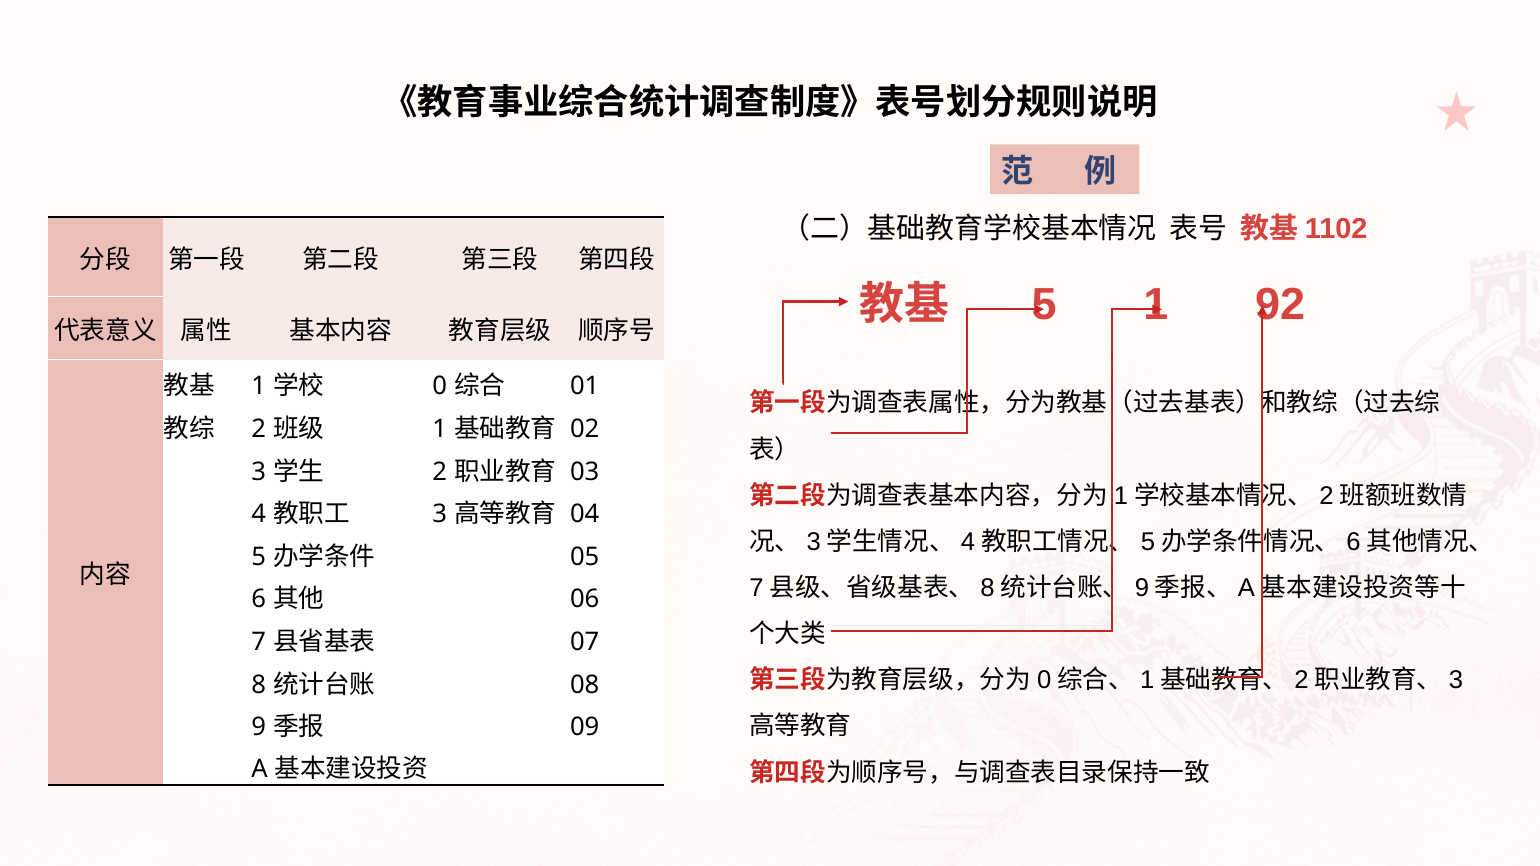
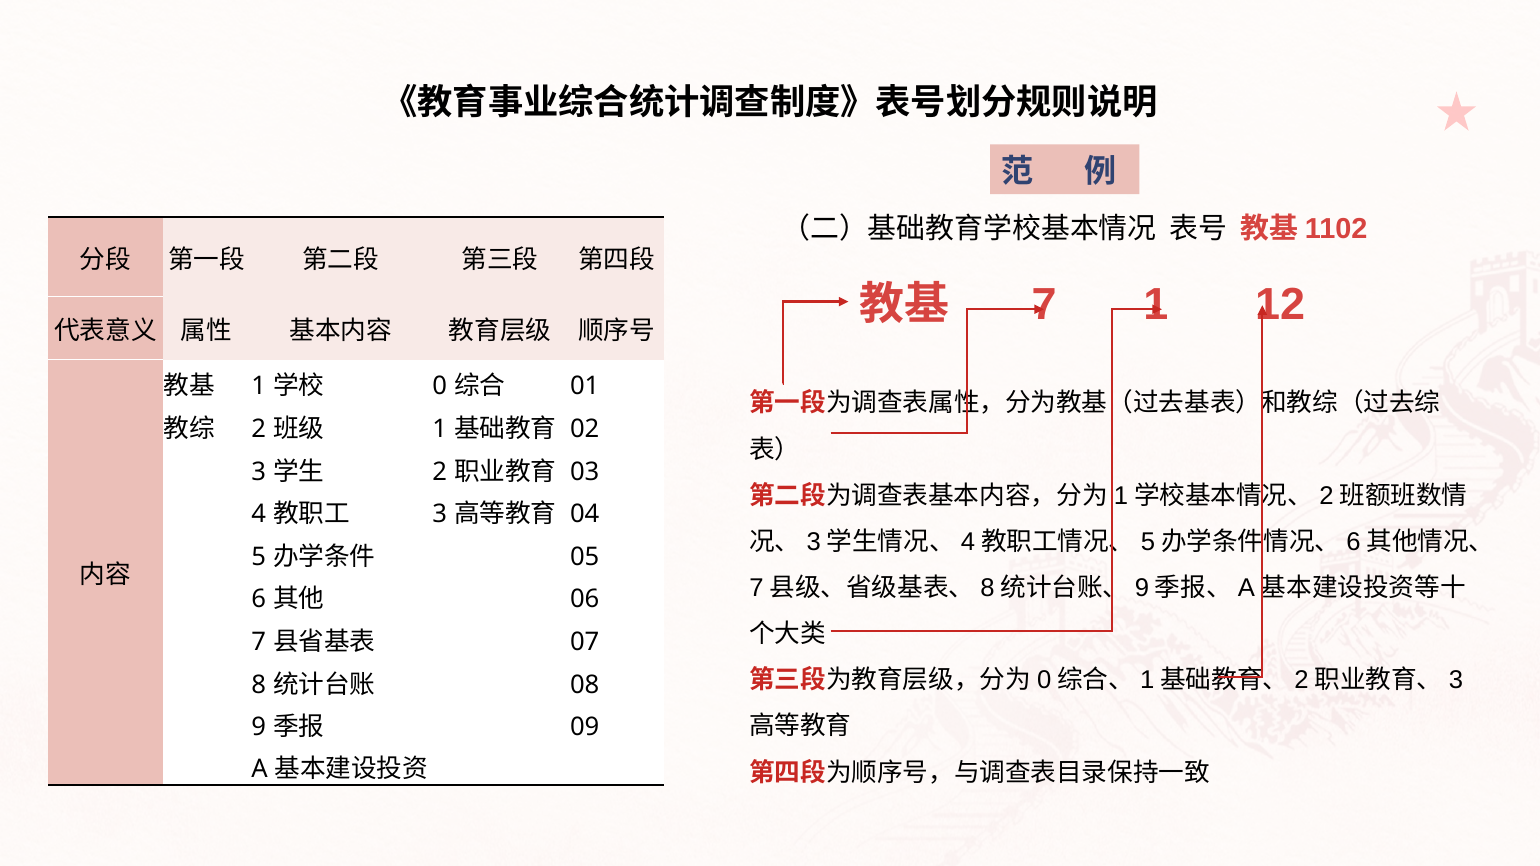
5: 5 -> 7 (1044, 305)
92: 92 -> 12 (1280, 305)
